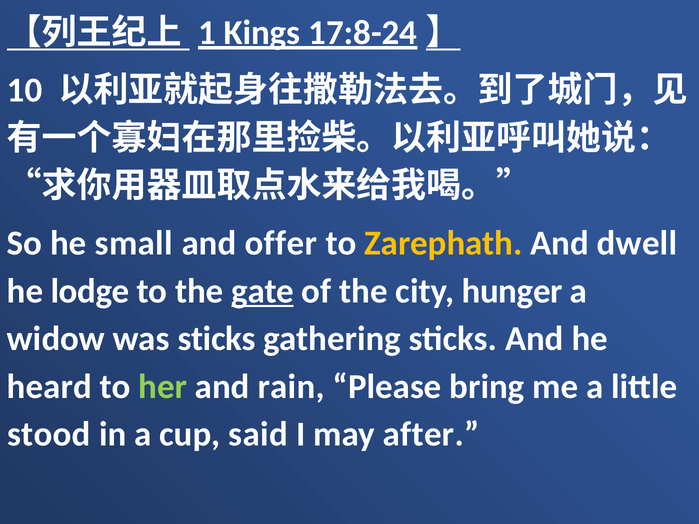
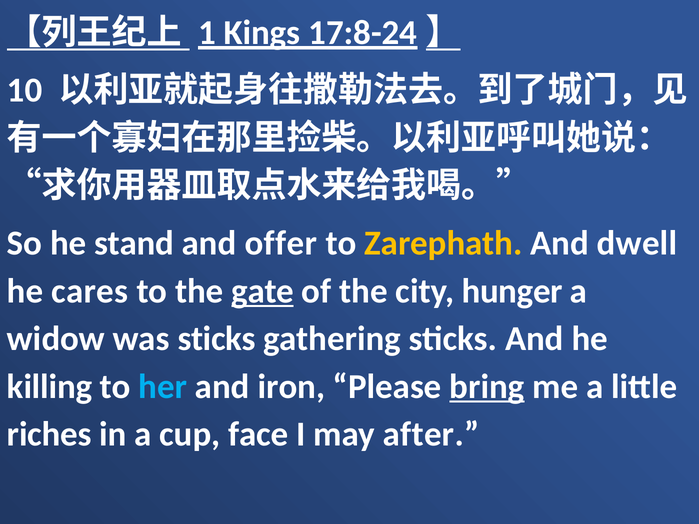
small: small -> stand (134, 243)
lodge: lodge -> cares (90, 291)
heard: heard -> killing (50, 387)
her colour: light green -> light blue (163, 387)
rain: rain -> iron (291, 387)
bring underline: none -> present (487, 387)
stood: stood -> riches (49, 435)
said: said -> face (258, 435)
